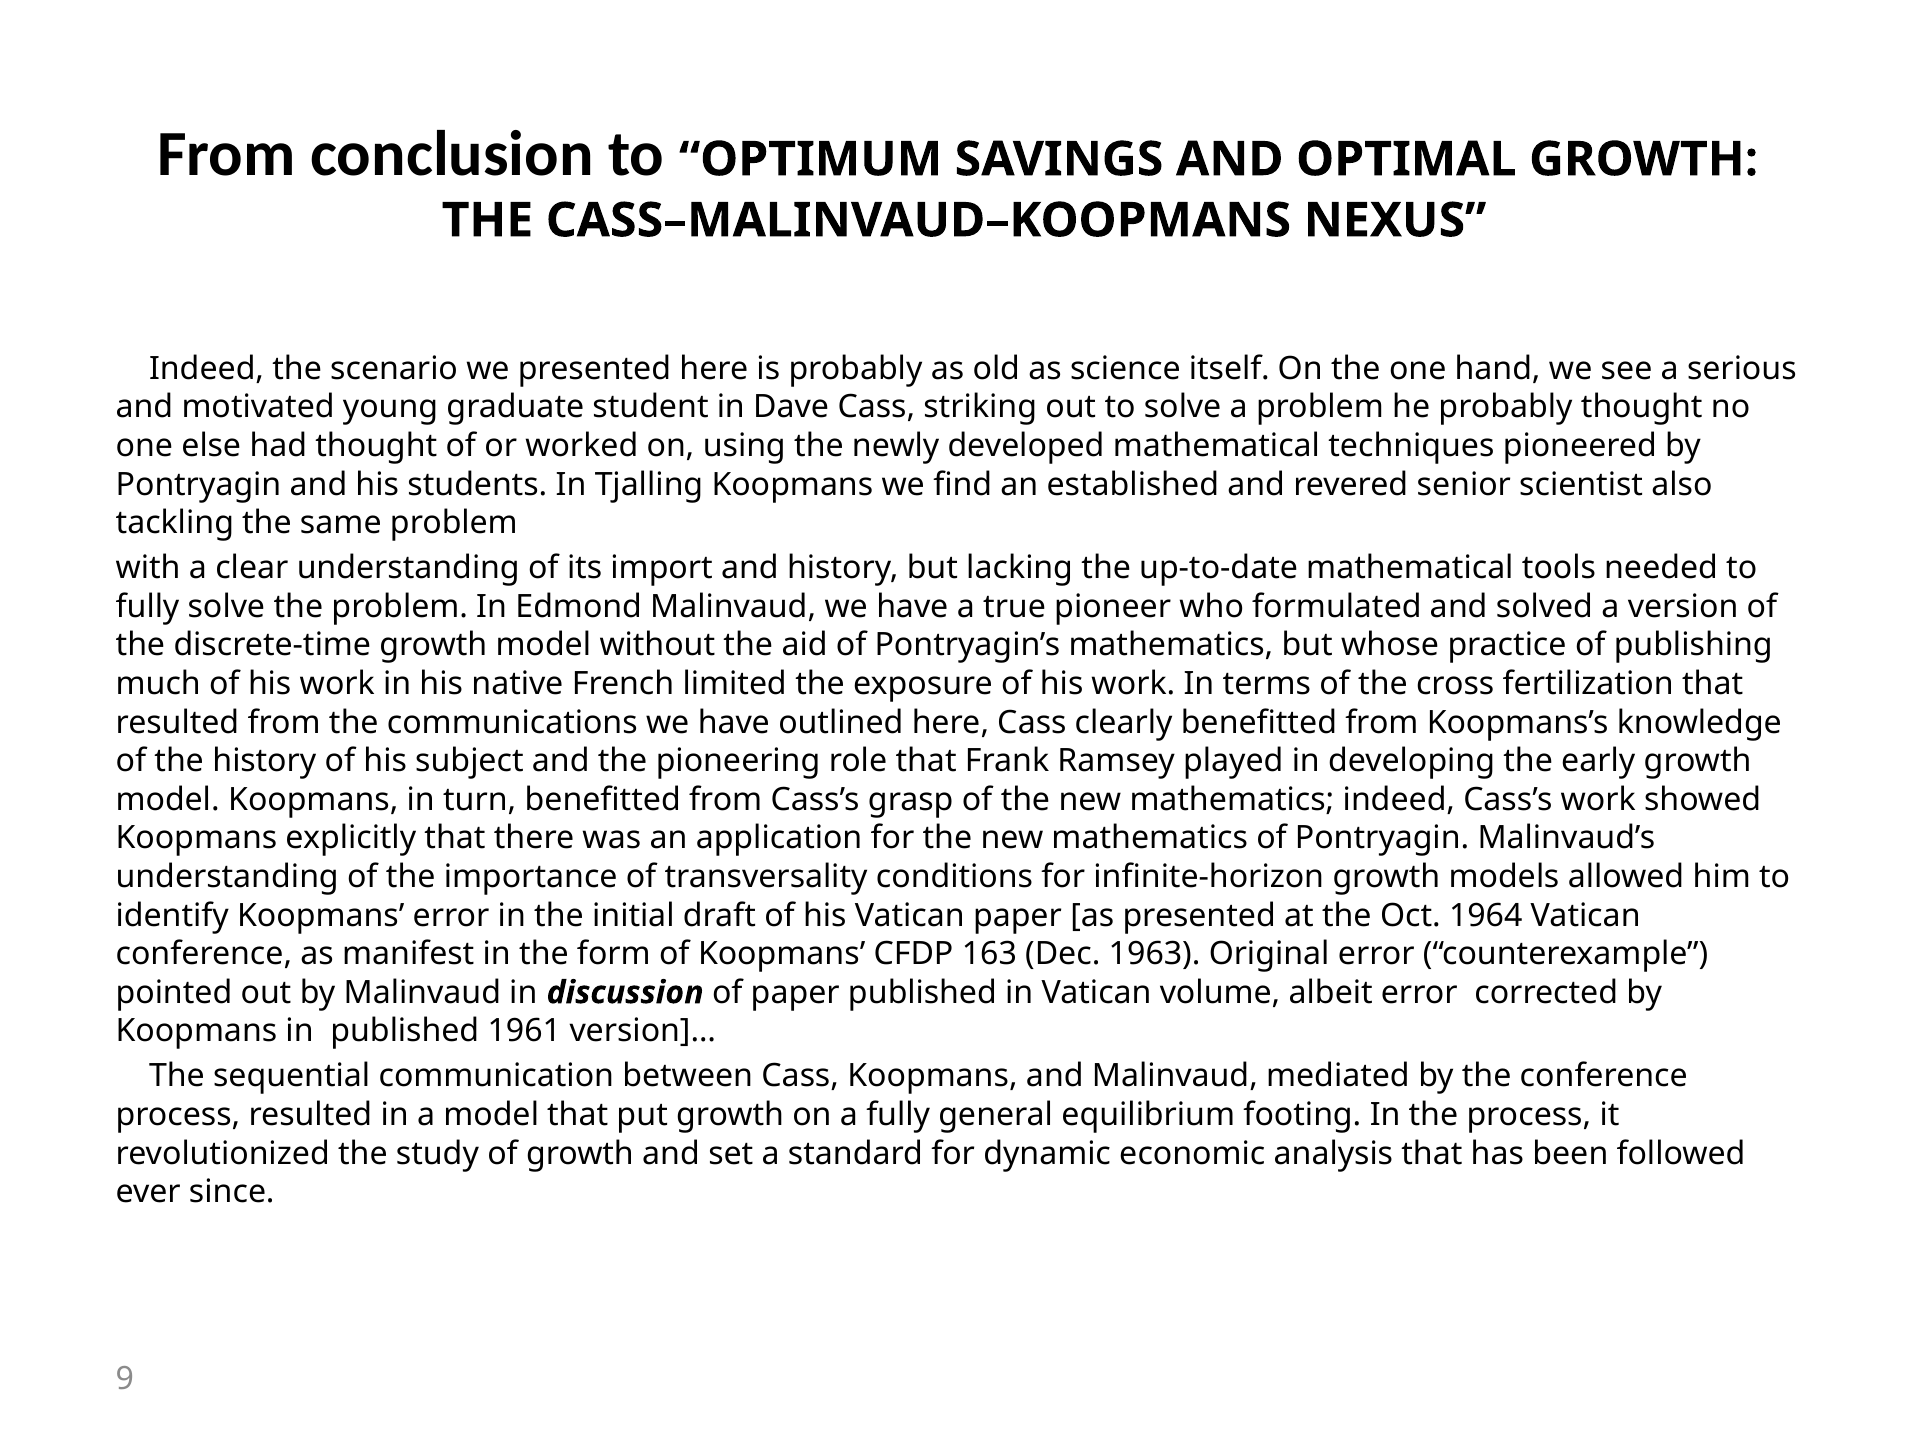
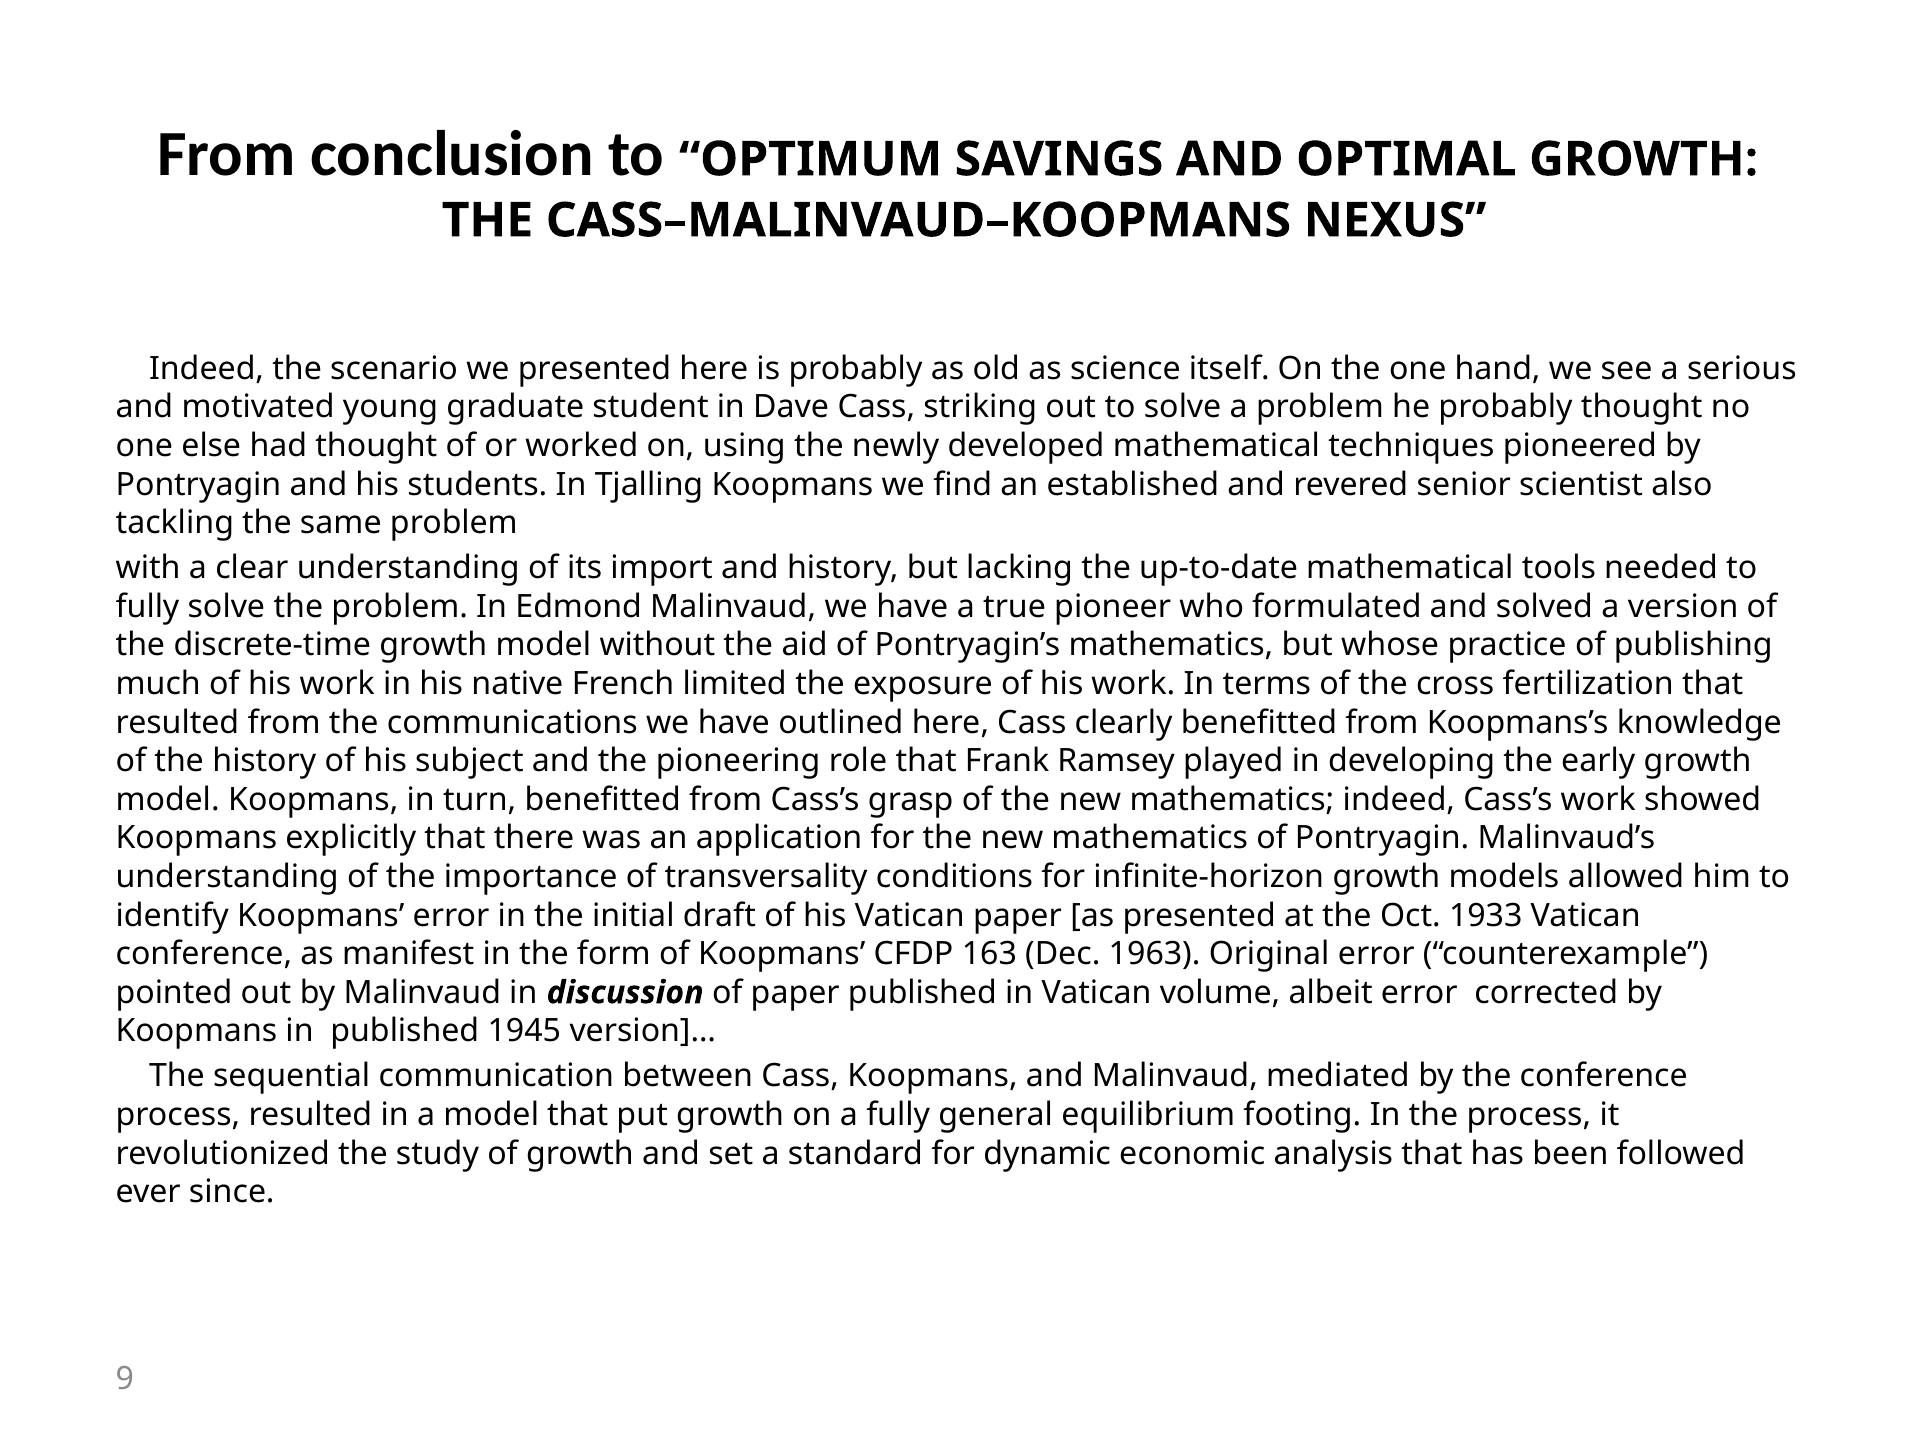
1964: 1964 -> 1933 (1486, 915)
1961: 1961 -> 1945 (524, 1031)
